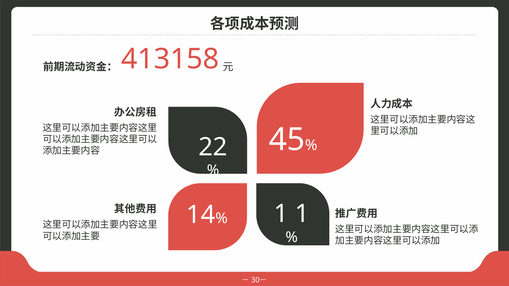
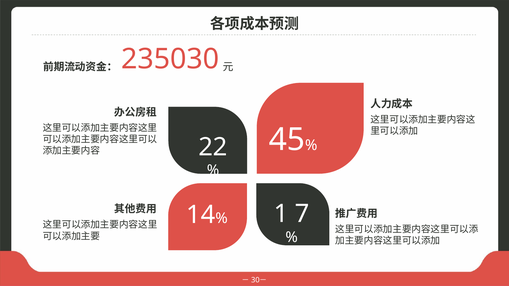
413158: 413158 -> 235030 (170, 59)
1 1: 1 -> 7 (302, 214)
